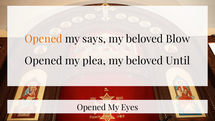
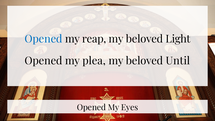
Opened colour: orange -> blue (43, 39)
says: says -> reap (94, 39)
Blow: Blow -> Light (178, 39)
